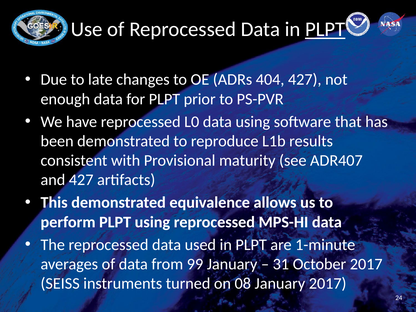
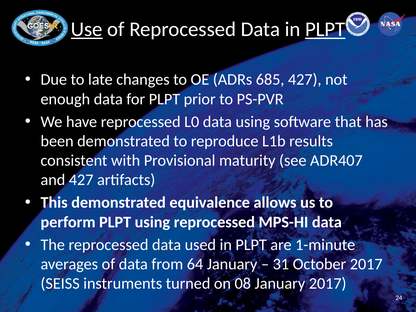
Use underline: none -> present (87, 29)
404: 404 -> 685 (270, 80)
99: 99 -> 64 (195, 264)
